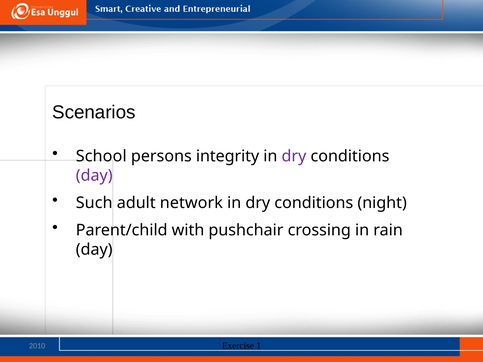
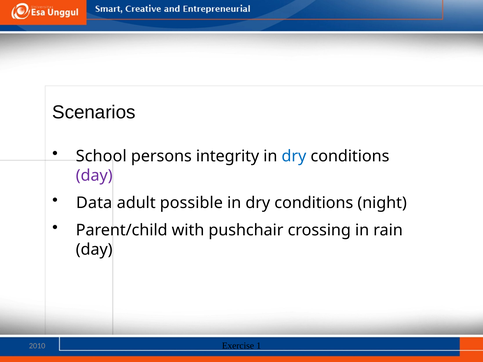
dry colour: purple -> blue (294, 156)
Such: Such -> Data (94, 203)
network: network -> possible (191, 203)
